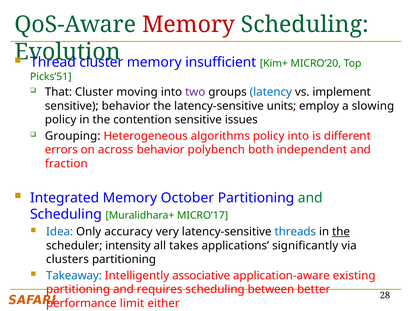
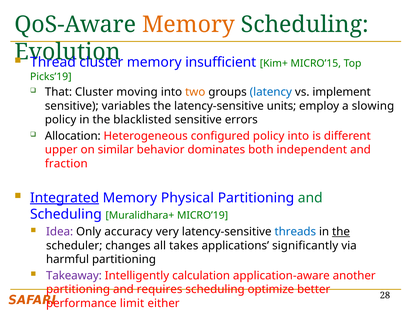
Memory colour: red -> orange (188, 24)
MICRO’20: MICRO’20 -> MICRO’15 (316, 64)
Picks’51: Picks’51 -> Picks’19 (51, 77)
two colour: purple -> orange (195, 92)
sensitive behavior: behavior -> variables (126, 106)
contention: contention -> blacklisted (142, 120)
issues: issues -> errors (241, 120)
Grouping: Grouping -> Allocation (73, 136)
algorithms: algorithms -> configured (220, 136)
errors: errors -> upper (61, 150)
across: across -> similar (116, 150)
polybench: polybench -> dominates (216, 150)
Integrated underline: none -> present (65, 198)
October: October -> Physical (187, 198)
MICRO’17: MICRO’17 -> MICRO’19 (203, 216)
Idea colour: blue -> purple (60, 232)
intensity: intensity -> changes (128, 246)
clusters: clusters -> harmful (68, 260)
Takeaway colour: blue -> purple (74, 276)
associative: associative -> calculation (201, 276)
existing: existing -> another (354, 276)
between: between -> optimize (271, 290)
